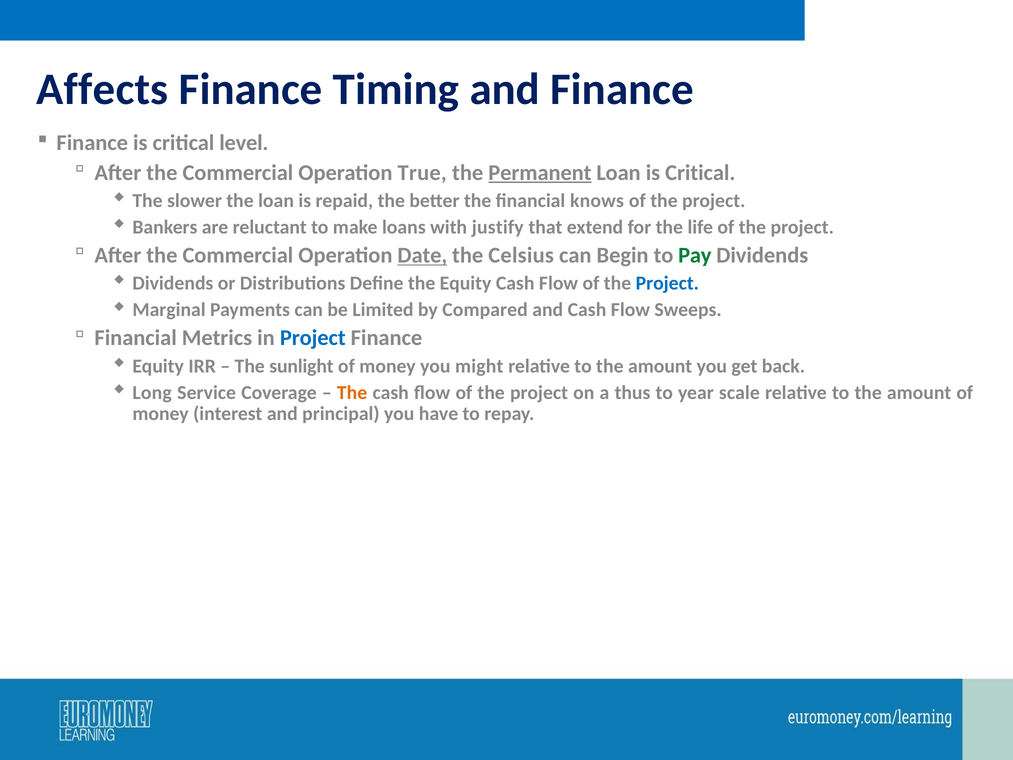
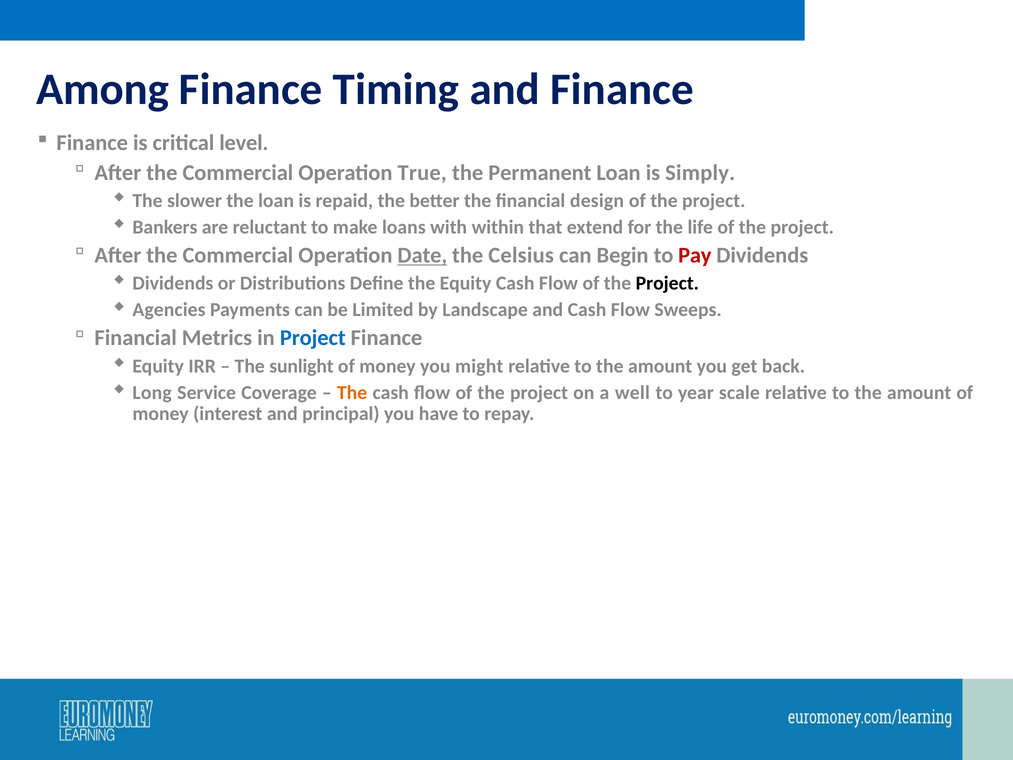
Affects: Affects -> Among (103, 90)
Permanent underline: present -> none (540, 173)
Loan is Critical: Critical -> Simply (700, 173)
knows: knows -> design (597, 201)
justify: justify -> within (498, 227)
Pay colour: green -> red (695, 255)
Project colour: blue -> black (667, 283)
Marginal: Marginal -> Agencies (169, 310)
Compared: Compared -> Landscape (485, 310)
thus: thus -> well (632, 393)
